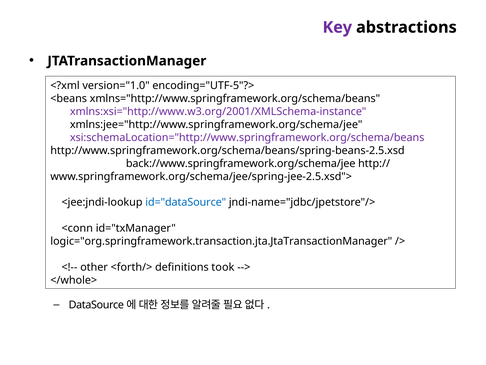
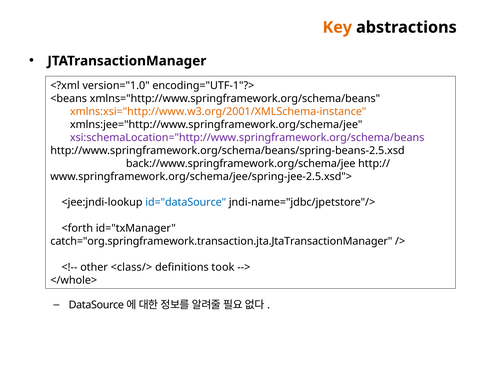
Key colour: purple -> orange (337, 27)
encoding="UTF-5"?>: encoding="UTF-5"?> -> encoding="UTF-1"?> (203, 86)
xmlns:xsi="http://www.w3.org/2001/XMLSchema-instance colour: purple -> orange (218, 111)
<conn: <conn -> <forth (77, 228)
logic="org.springframework.transaction.jta.JtaTransactionManager: logic="org.springframework.transaction.jta.JtaTransactionManager -> catch="org.springframework.transaction.jta.JtaTransactionManager (221, 241)
<forth/>: <forth/> -> <class/> (131, 267)
